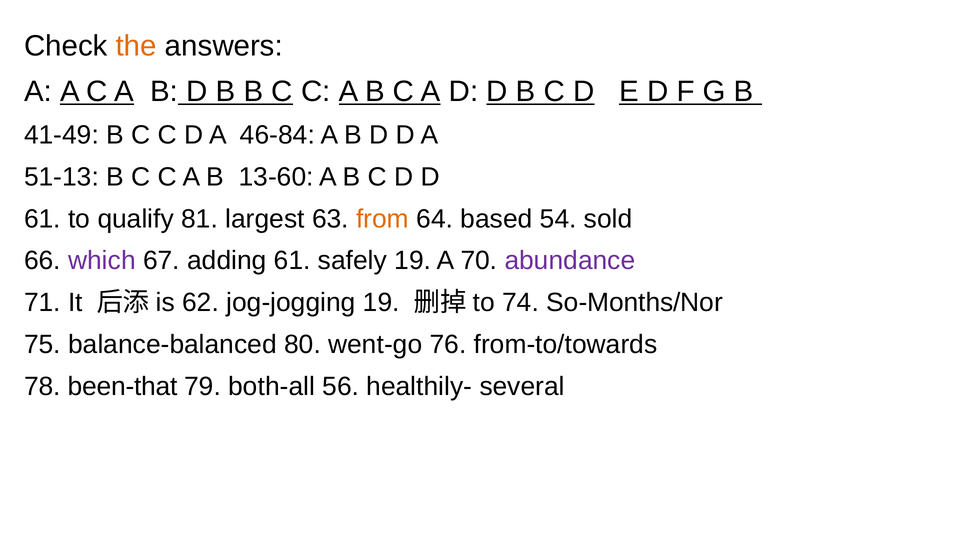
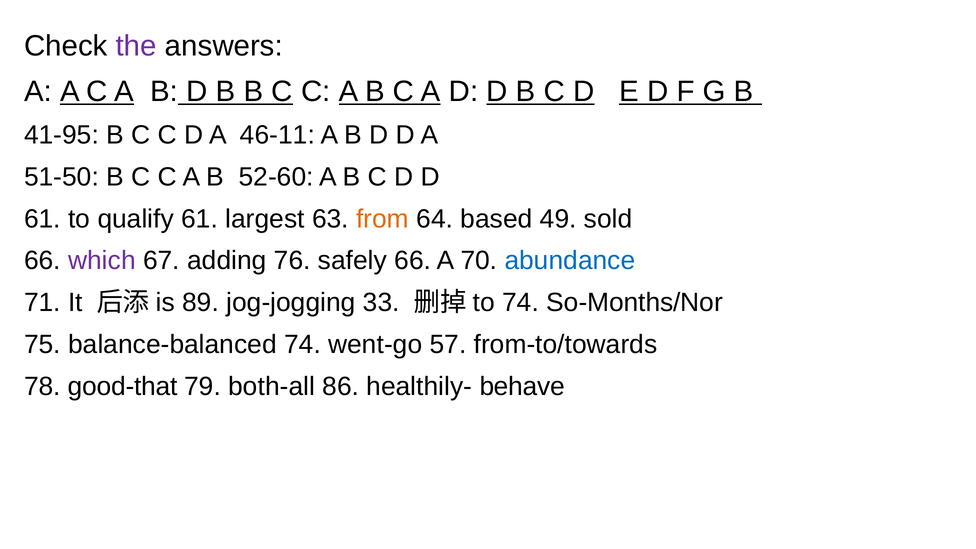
the colour: orange -> purple (136, 46)
41-49: 41-49 -> 41-95 (62, 135)
46-84: 46-84 -> 46-11 (277, 135)
51-13: 51-13 -> 51-50 (62, 177)
13-60: 13-60 -> 52-60 (276, 177)
qualify 81: 81 -> 61 (200, 219)
54: 54 -> 49 (558, 219)
adding 61: 61 -> 76 (292, 261)
safely 19: 19 -> 66 (413, 261)
abundance colour: purple -> blue (570, 261)
62: 62 -> 89 (201, 303)
jog-jogging 19: 19 -> 33 (381, 303)
balance-balanced 80: 80 -> 74 (302, 344)
76: 76 -> 57 (448, 344)
been-that: been-that -> good-that (123, 386)
56: 56 -> 86 (341, 386)
several: several -> behave (522, 386)
